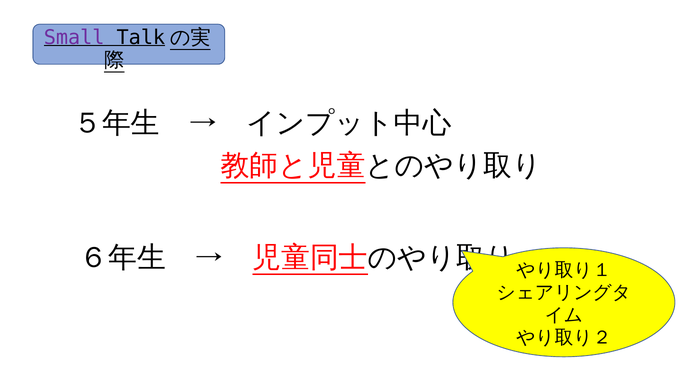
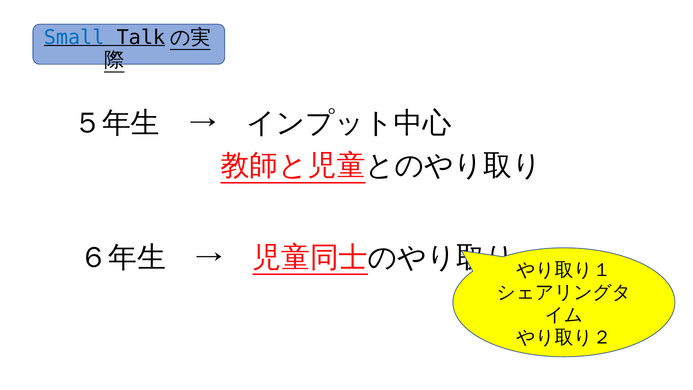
Small colour: purple -> blue (74, 38)
